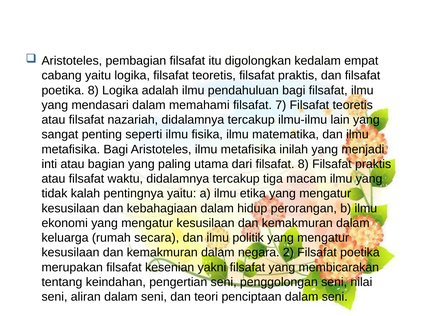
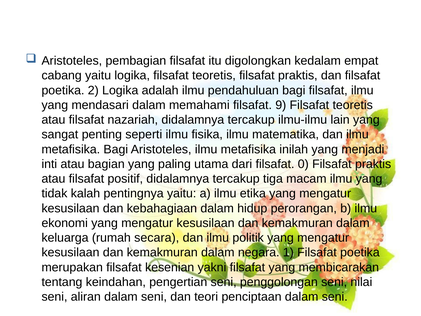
poetika 8: 8 -> 2 (93, 90)
7: 7 -> 9 (281, 105)
filsafat 8: 8 -> 0 (303, 164)
waktu: waktu -> positif (125, 179)
2: 2 -> 1 (288, 252)
